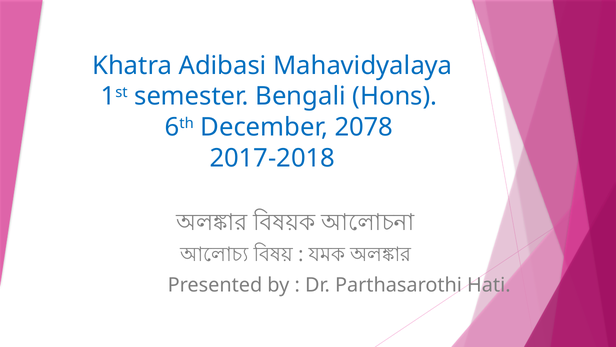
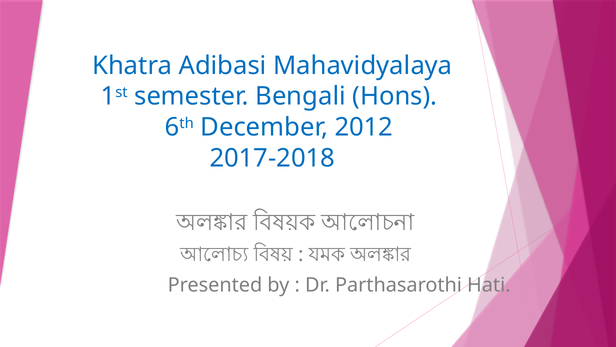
2078: 2078 -> 2012 (364, 127)
